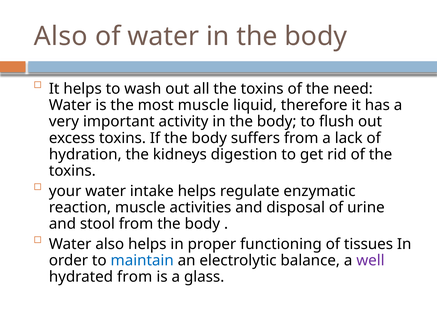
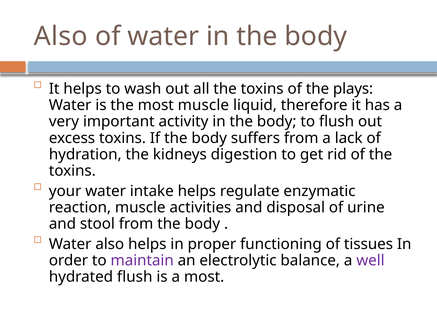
need: need -> plays (353, 89)
maintain colour: blue -> purple (142, 260)
hydrated from: from -> flush (135, 277)
a glass: glass -> most (204, 277)
